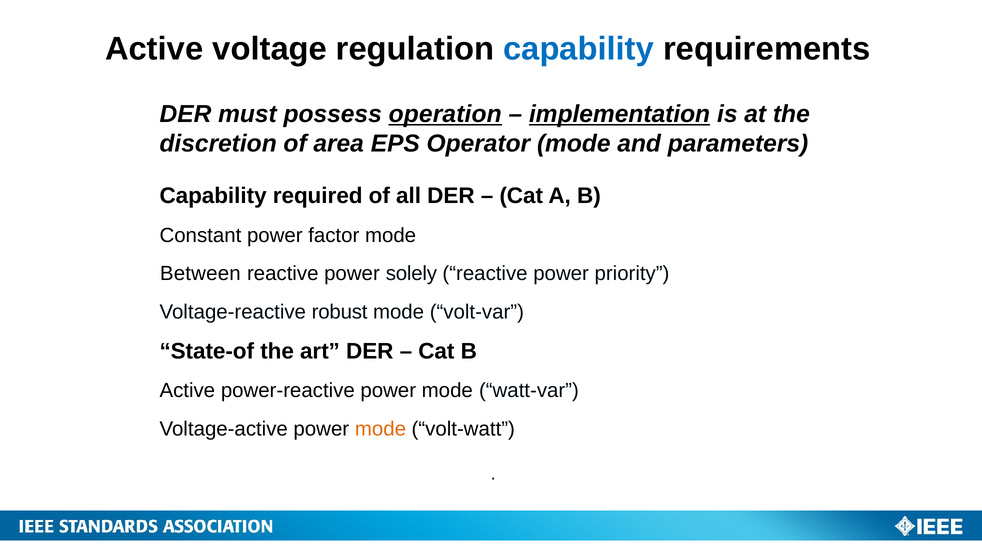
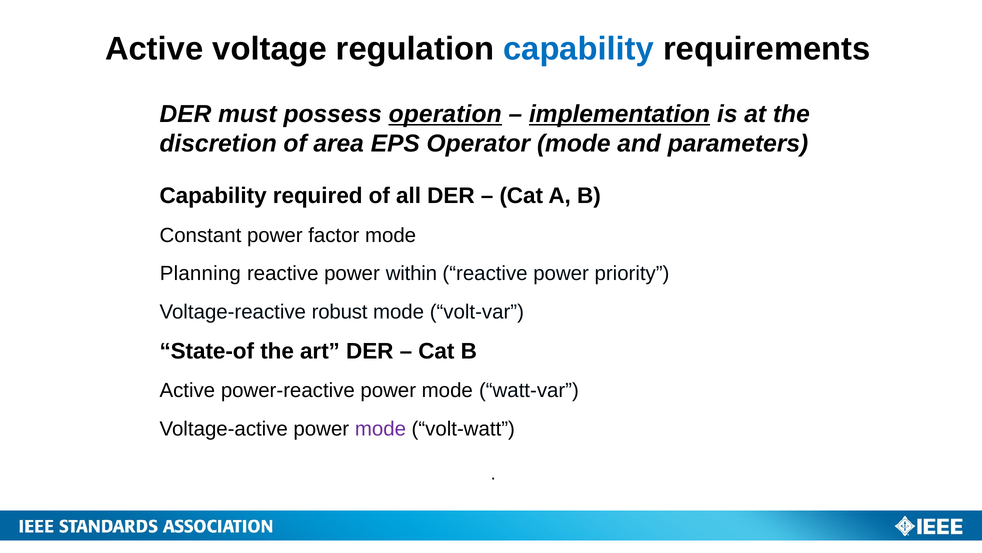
Between: Between -> Planning (200, 273)
solely: solely -> within (411, 273)
mode colour: orange -> purple (380, 428)
